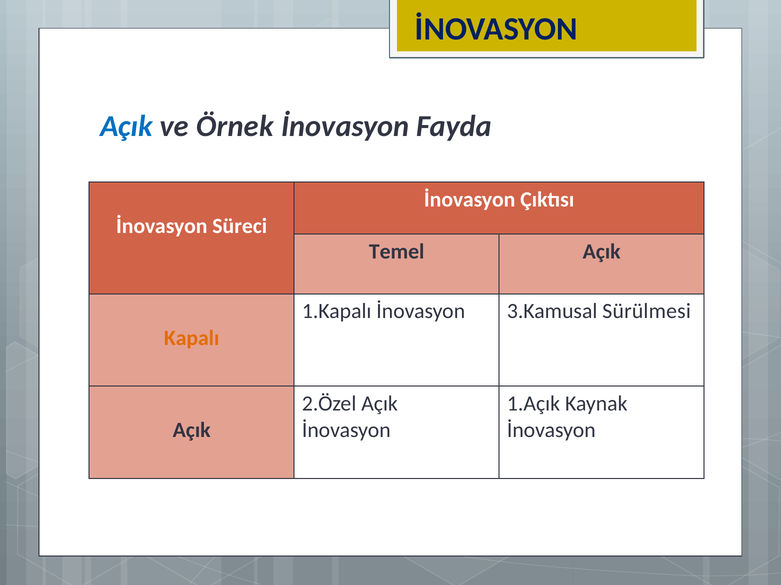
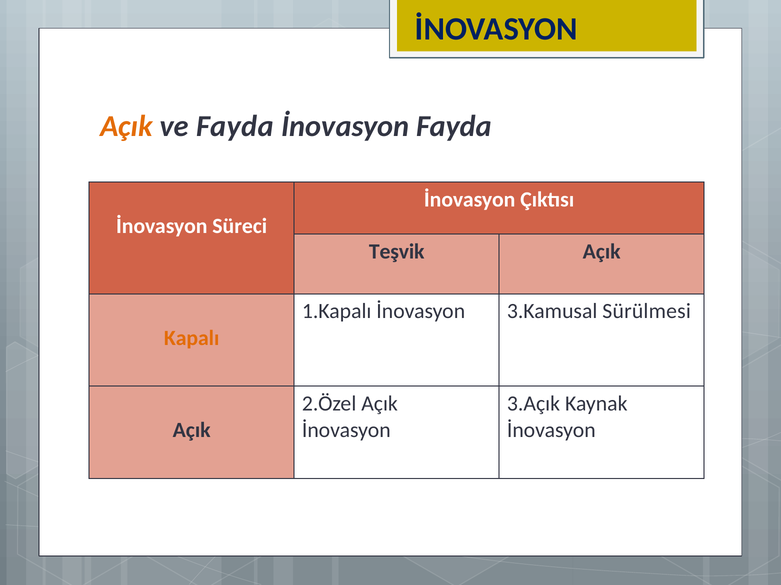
Açık colour: blue -> orange (127, 126)
ve Örnek: Örnek -> Fayda (235, 126)
Temel: Temel -> Teşvik (397, 252)
1.Açık: 1.Açık -> 3.Açık (534, 404)
